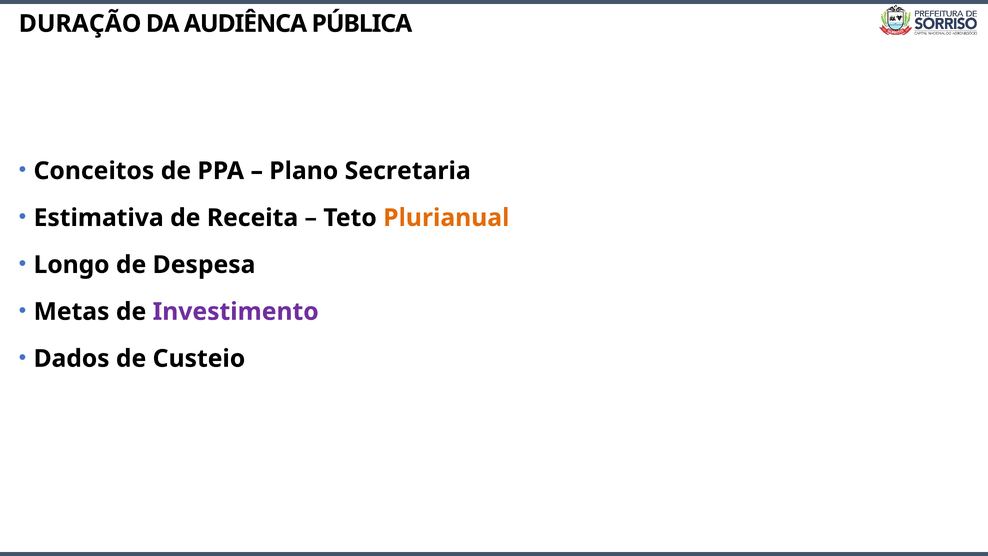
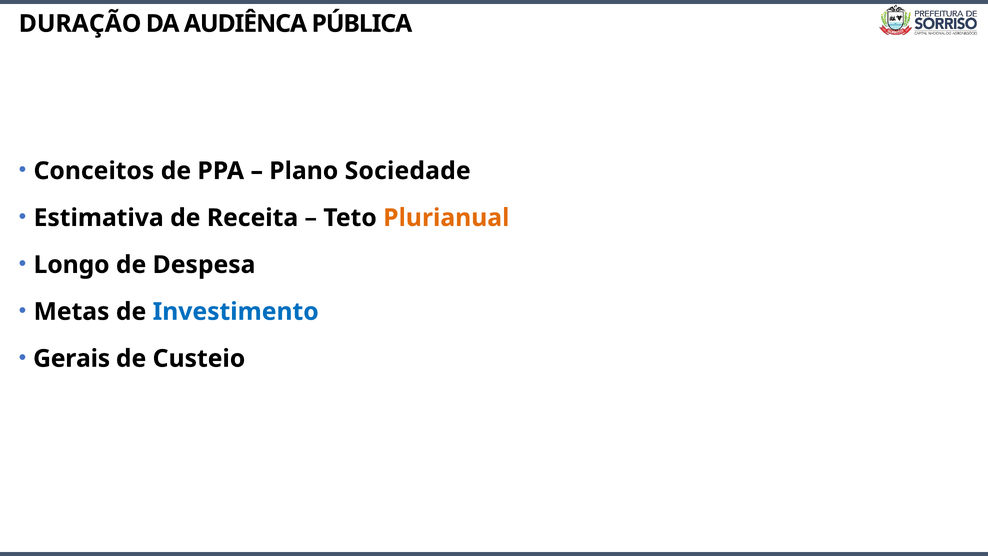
Secretaria: Secretaria -> Sociedade (408, 171)
Investimento colour: purple -> blue (236, 312)
Dados: Dados -> Gerais (72, 358)
